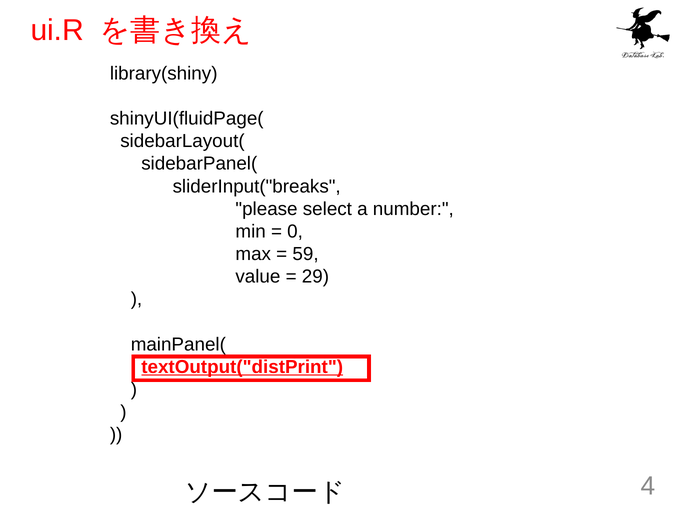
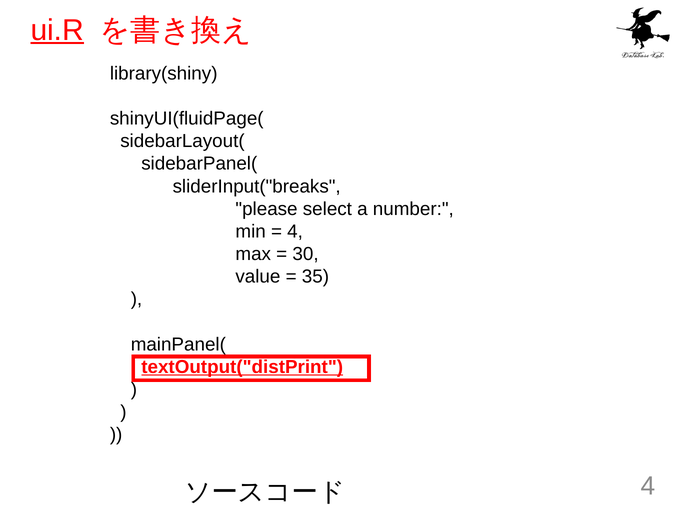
ui.R underline: none -> present (57, 30)
0: 0 -> 4 (295, 231)
59: 59 -> 30 (306, 254)
29: 29 -> 35 (315, 277)
